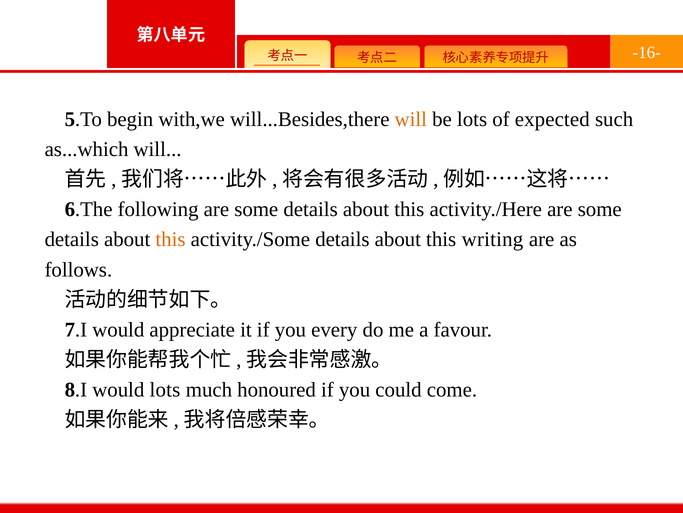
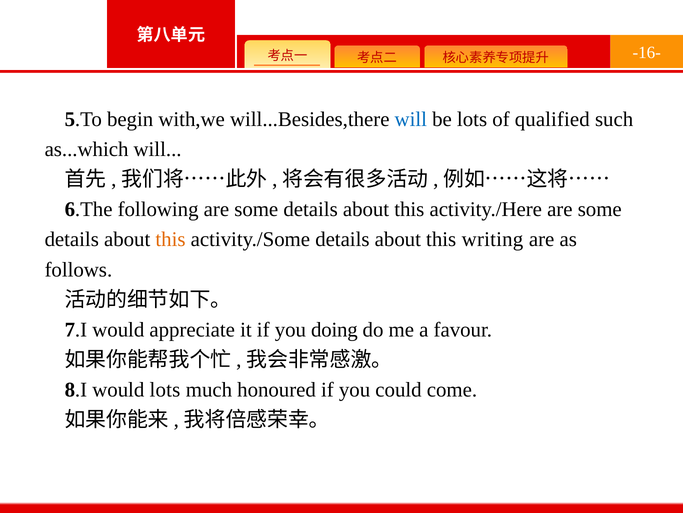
will colour: orange -> blue (411, 119)
expected: expected -> qualified (552, 119)
every: every -> doing (334, 329)
